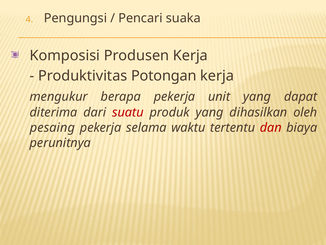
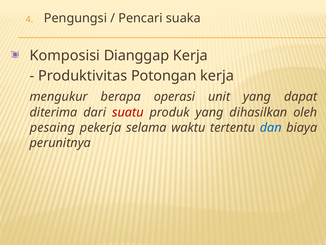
Produsen: Produsen -> Dianggap (136, 55)
berapa pekerja: pekerja -> operasi (175, 97)
dan colour: red -> blue (271, 127)
